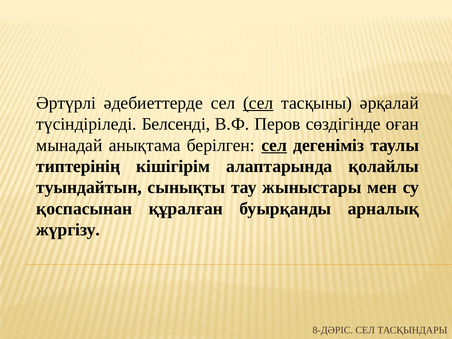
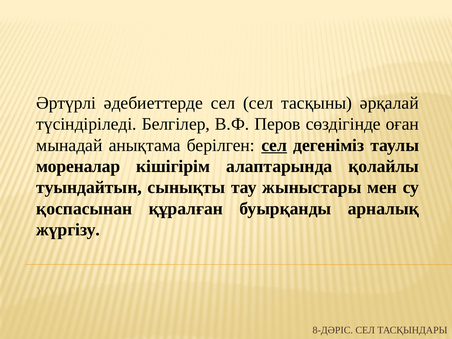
сел underline: present -> none (258, 103)
Белсенді: Белсенді -> Белгілер (176, 124)
типтерінің: типтерінің -> мореналар (78, 166)
